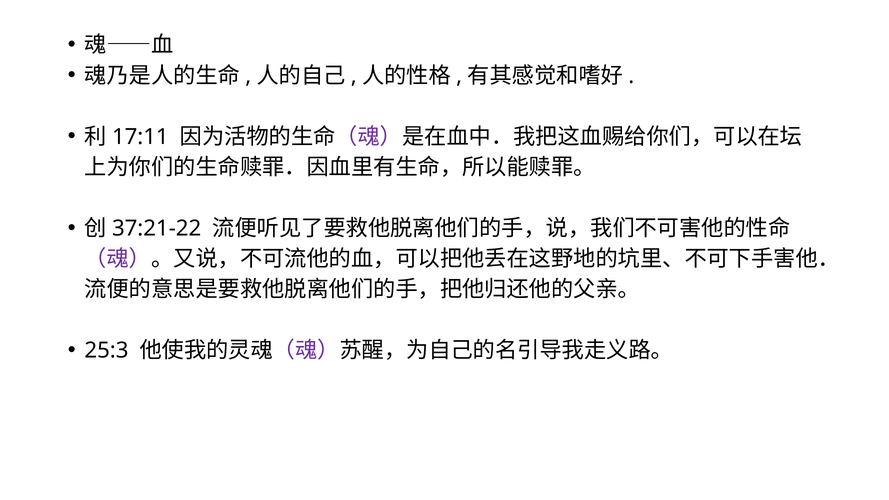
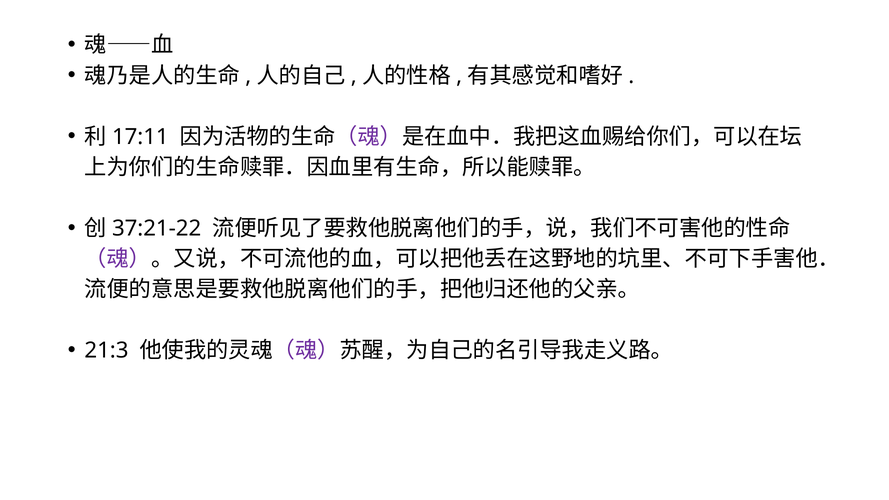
25:3: 25:3 -> 21:3 (106, 351)
